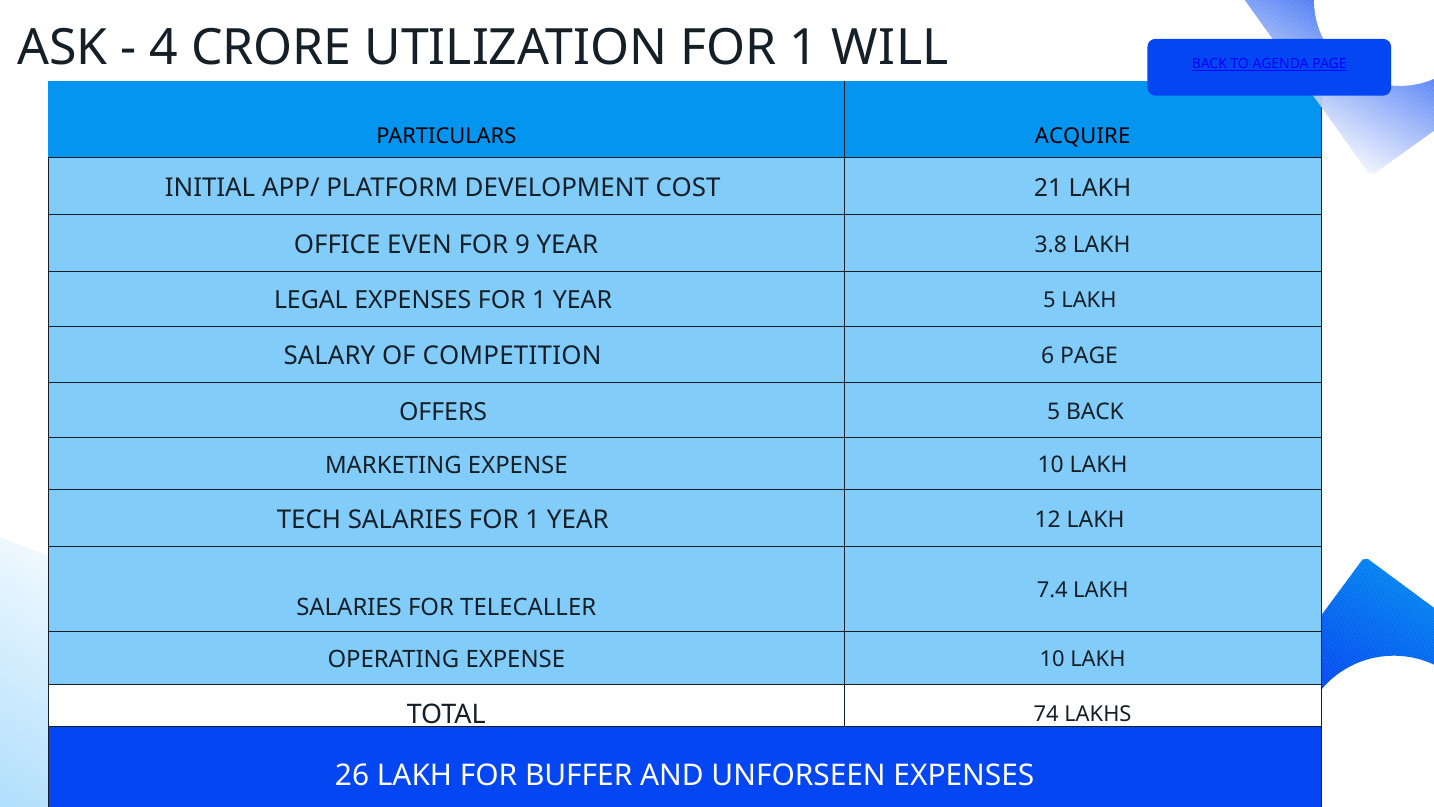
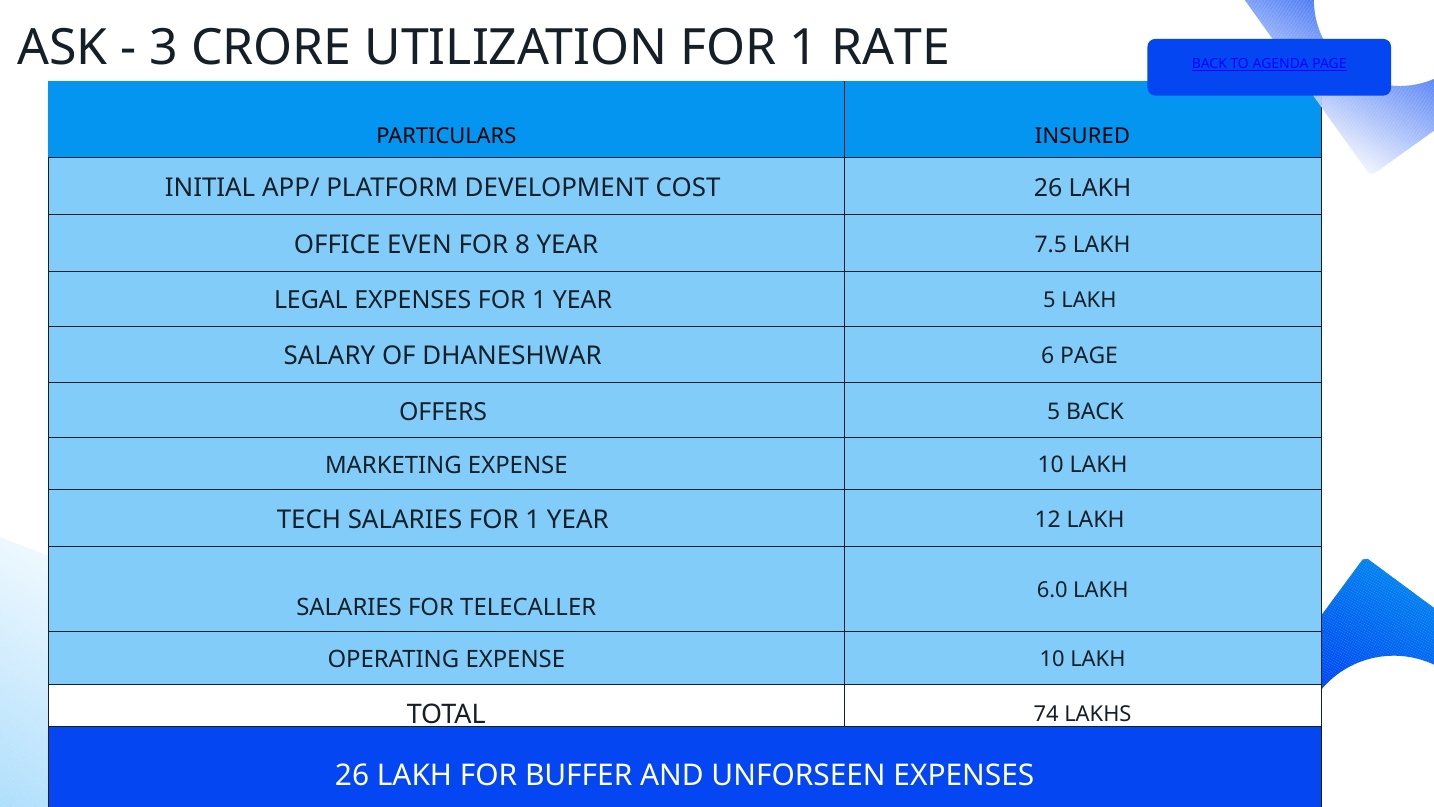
4: 4 -> 3 (164, 48)
WILL: WILL -> RATE (891, 48)
ACQUIRE: ACQUIRE -> INSURED (1083, 136)
COST 21: 21 -> 26 (1048, 188)
9: 9 -> 8 (522, 245)
3.8: 3.8 -> 7.5 (1051, 245)
COMPETITION: COMPETITION -> DHANESHWAR (512, 356)
7.4: 7.4 -> 6.0 (1052, 590)
